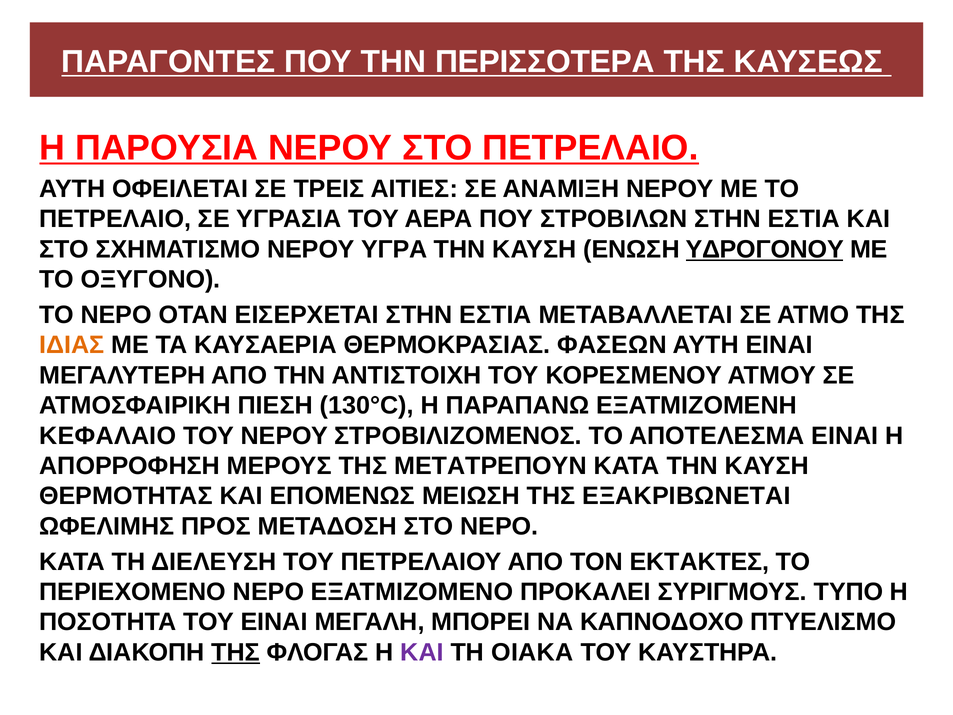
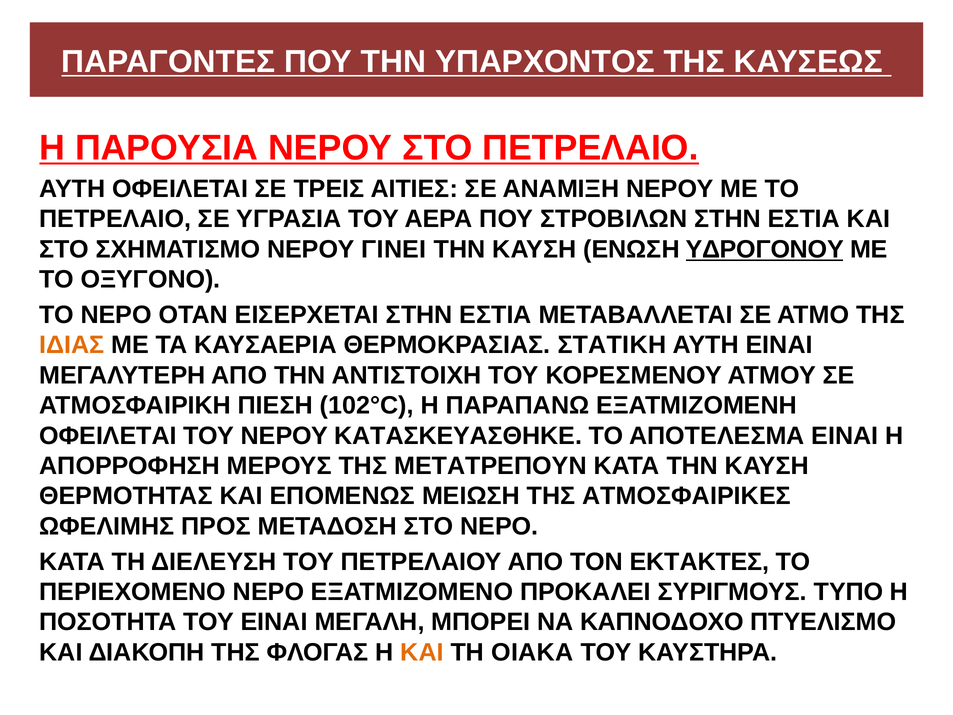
ΠΕΡΙΣΣΟΤΕΡΑ: ΠΕΡΙΣΣΟΤΕΡΑ -> ΥΠΑΡΧΟΝΤΟΣ (545, 62)
ΥΓΡΑ: ΥΓΡΑ -> ΓΙΝΕΙ (394, 249)
ΦΑΣΕΩΝ: ΦΑΣΕΩΝ -> ΣΤΑΤΙΚΗ (612, 345)
130°C: 130°C -> 102°C (367, 405)
ΚΕΦΑΛΑΙΟ: ΚΕΦΑΛΑΙΟ -> ΟΦΕΙΛΕΤΑΙ (108, 436)
ΣΤΡΟΒΙΛΙΖΟΜΕΝΟΣ: ΣΤΡΟΒΙΛΙΖΟΜΕΝΟΣ -> ΚΑΤΑΣΚΕΥΑΣΘΗΚΕ (458, 436)
ΕΞΑΚΡΙΒΩΝΕΤΑΙ: ΕΞΑΚΡΙΒΩΝΕΤΑΙ -> ΑΤΜΟΣΦΑΙΡΙΚΕΣ (687, 496)
ΤΗΣ underline: present -> none (236, 652)
ΚΑΙ colour: purple -> orange (422, 652)
